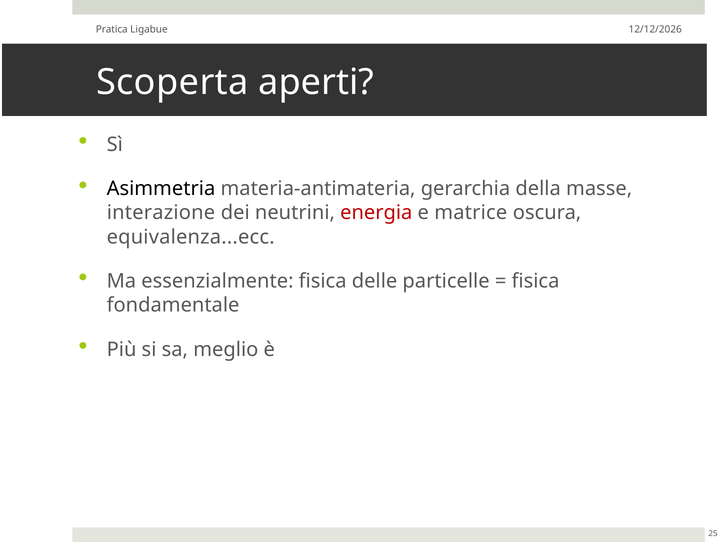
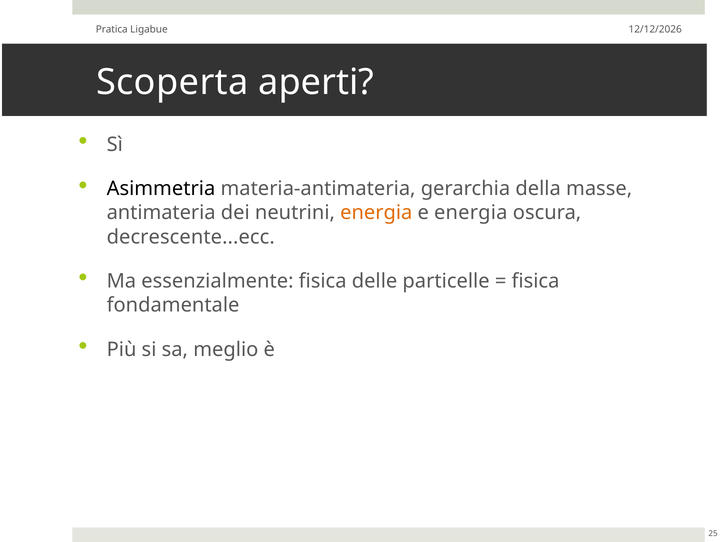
interazione: interazione -> antimateria (161, 213)
energia colour: red -> orange (376, 213)
e matrice: matrice -> energia (471, 213)
equivalenza...ecc: equivalenza...ecc -> decrescente...ecc (191, 237)
